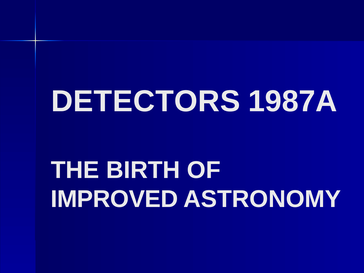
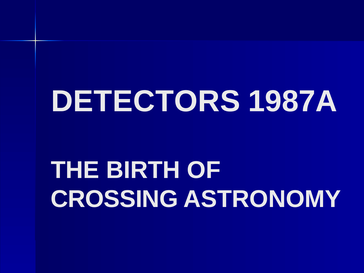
IMPROVED: IMPROVED -> CROSSING (114, 199)
